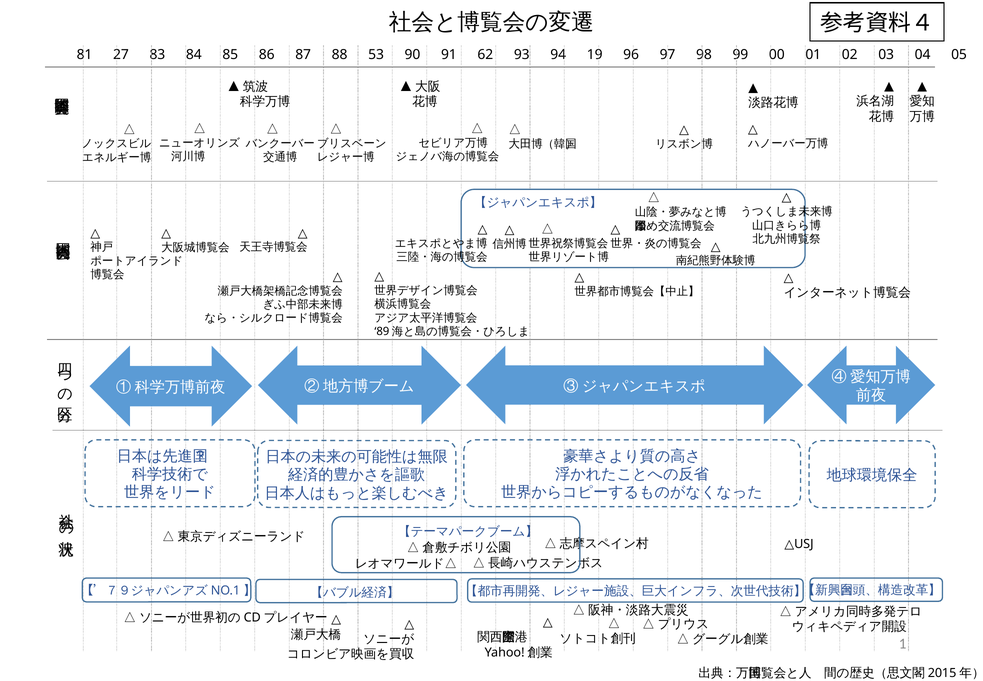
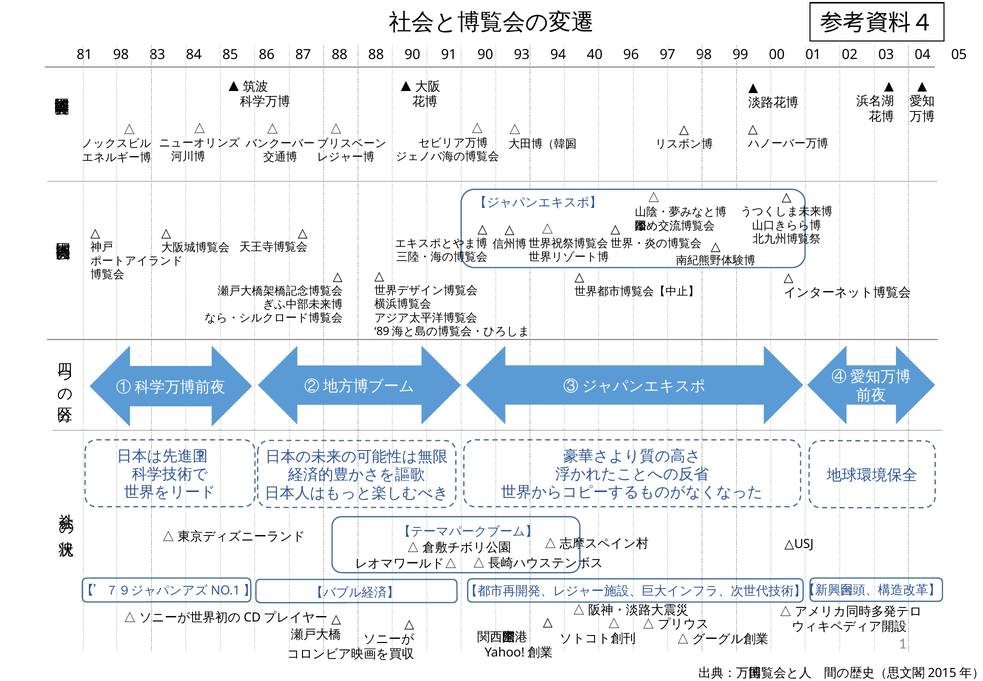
81 27: 27 -> 98 (121, 55)
88 53: 53 -> 88 (376, 55)
91 62: 62 -> 90 (485, 55)
19: 19 -> 40 (595, 55)
